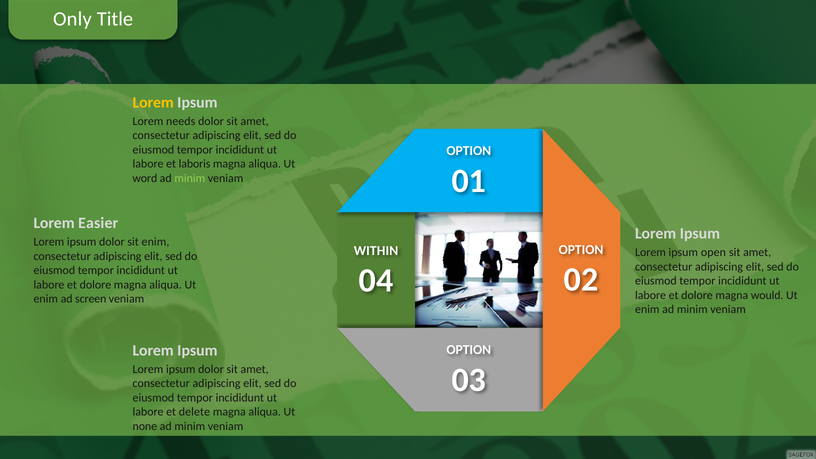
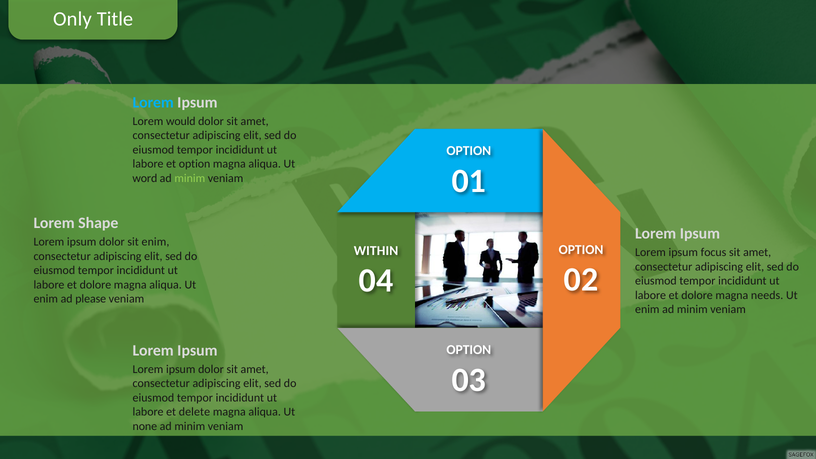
Lorem colour: yellow -> light blue (153, 102)
needs: needs -> would (181, 121)
et laboris: laboris -> option (195, 164)
Easier: Easier -> Shape (98, 223)
open: open -> focus (713, 252)
would: would -> needs (767, 295)
screen: screen -> please (91, 299)
